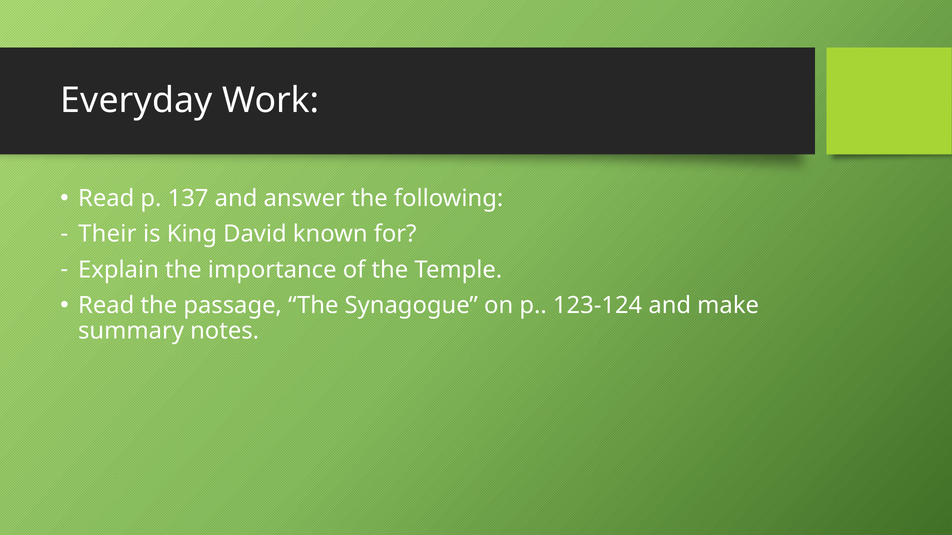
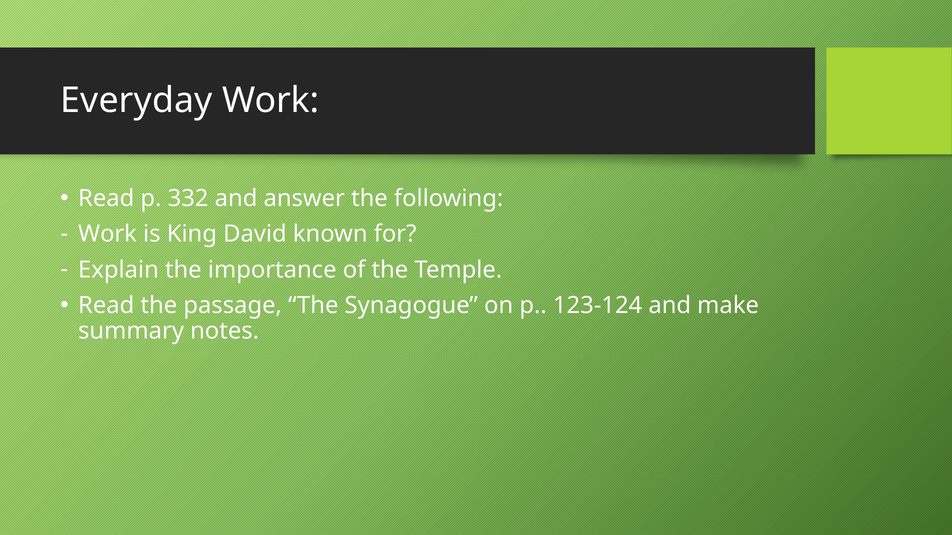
137: 137 -> 332 (188, 199)
Their: Their -> Work (108, 234)
